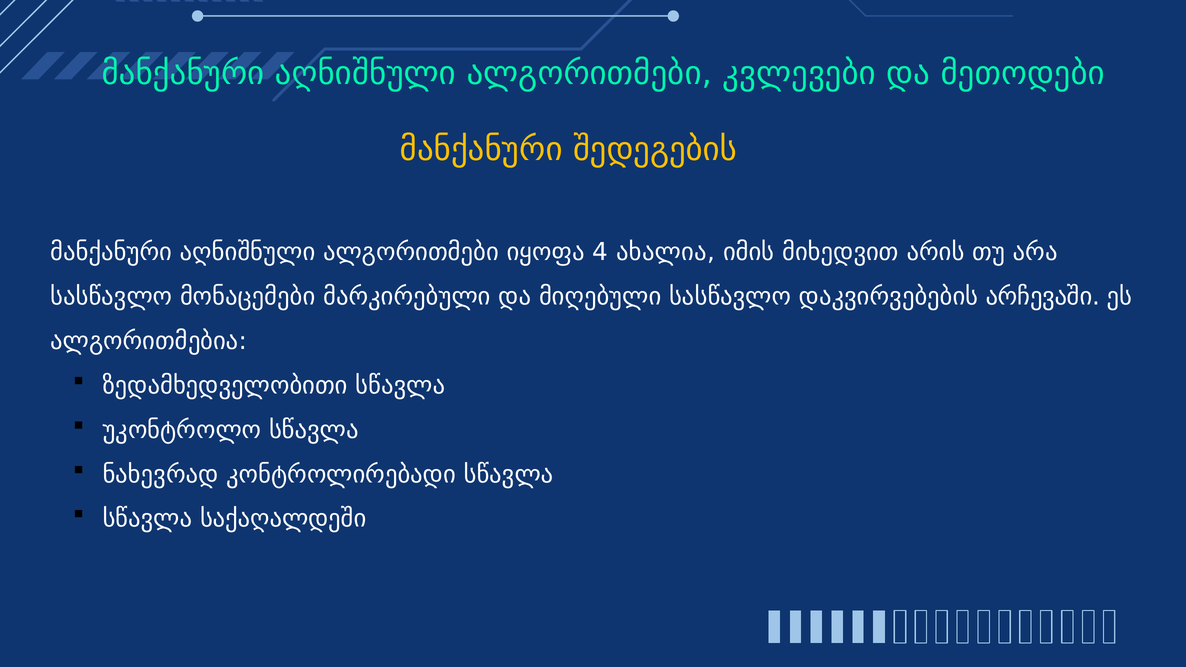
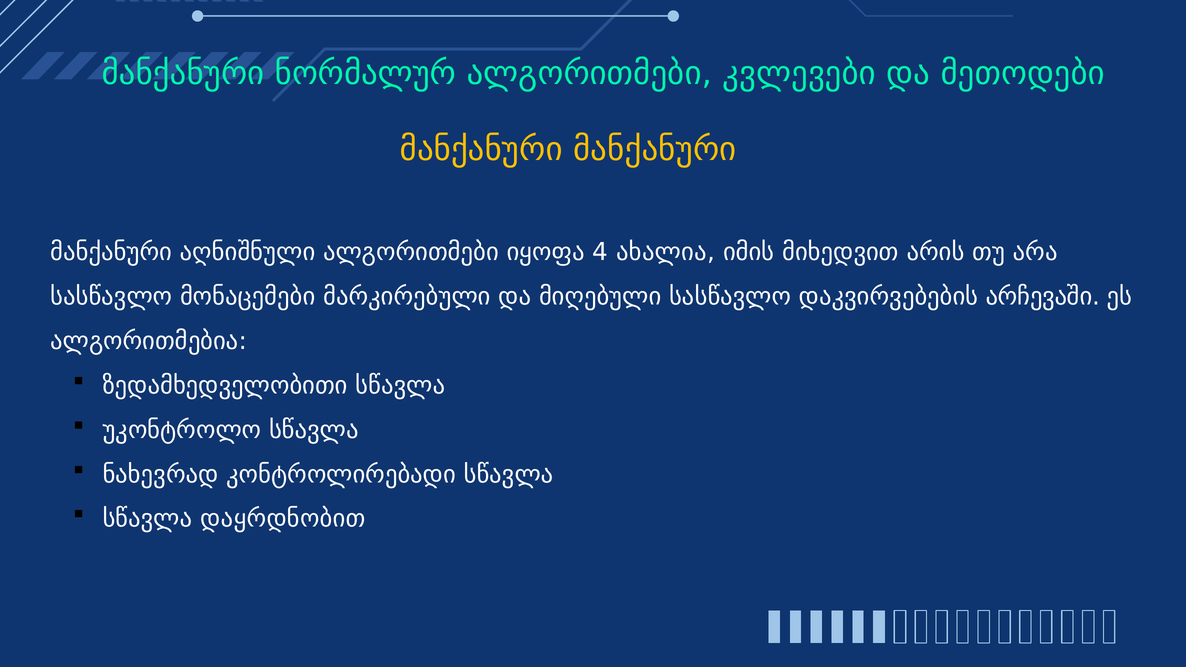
აღნიშნული: აღნიშნული -> ნორმალურ (366, 74)
მანქანური შედეგების: შედეგების -> მანქანური (655, 149)
საქაღალდეში: საქაღალდეში -> დაყრდნობით (283, 519)
